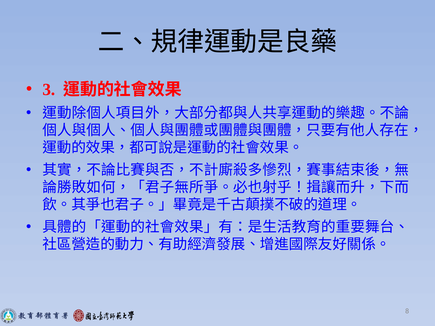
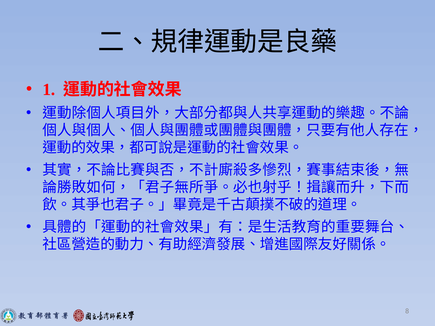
3: 3 -> 1 (49, 90)
